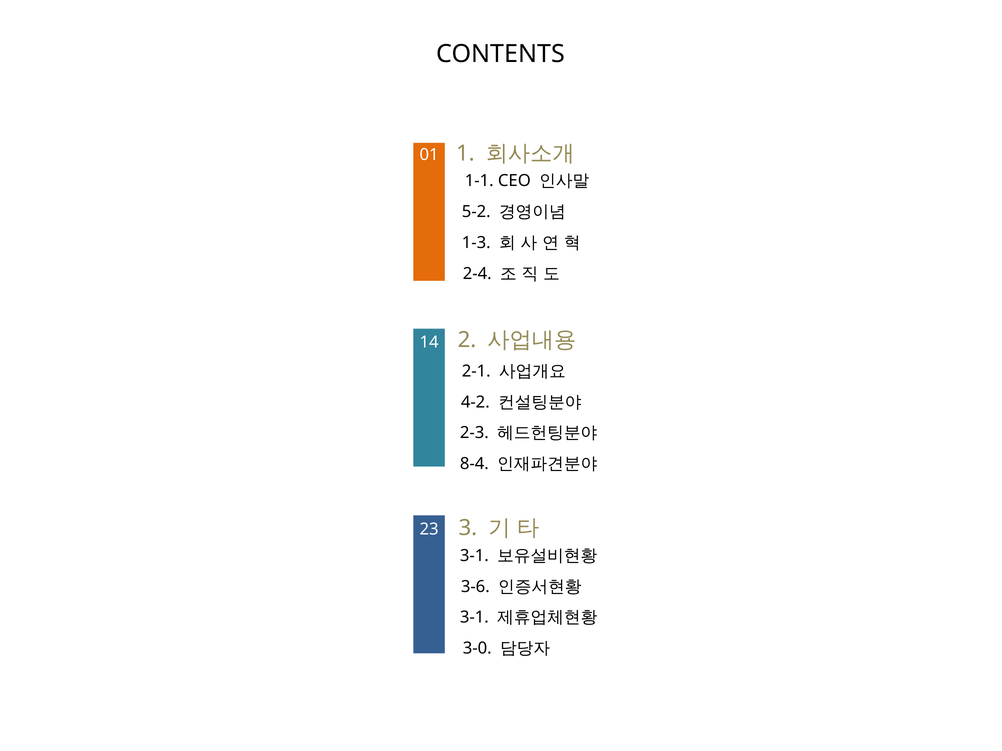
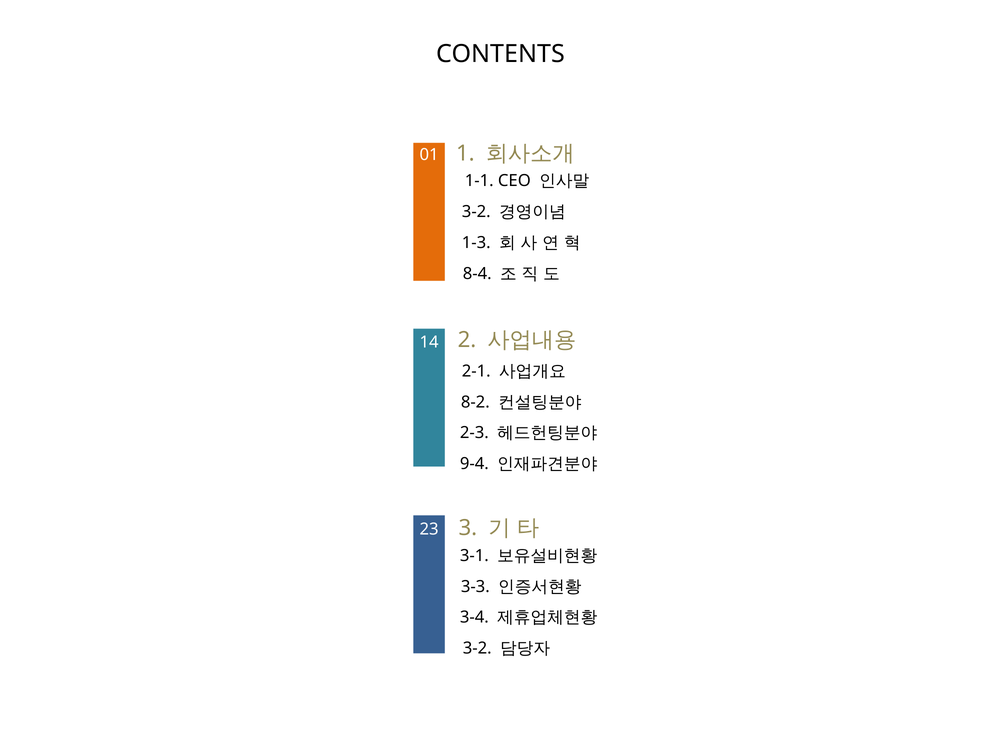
5-2: 5-2 -> 3-2 (476, 212)
2-4: 2-4 -> 8-4 (477, 274)
4-2: 4-2 -> 8-2 (475, 402)
8-4: 8-4 -> 9-4 (474, 464)
3-6: 3-6 -> 3-3 (475, 587)
3-1: 3-1 -> 3-4 (474, 618)
3-0: 3-0 -> 3-2 (477, 648)
